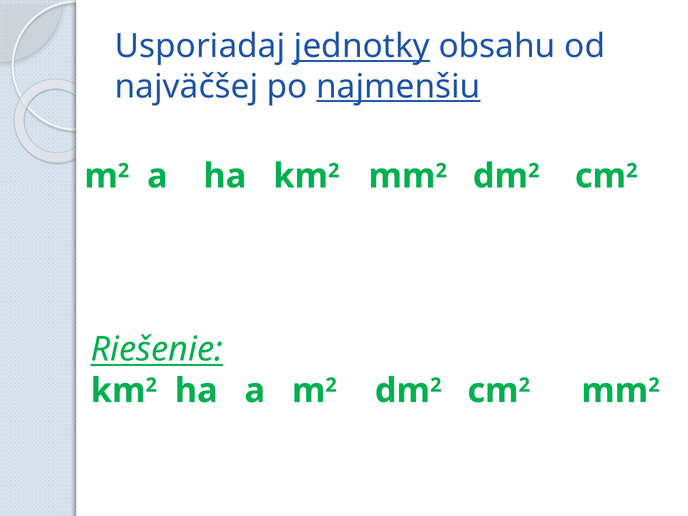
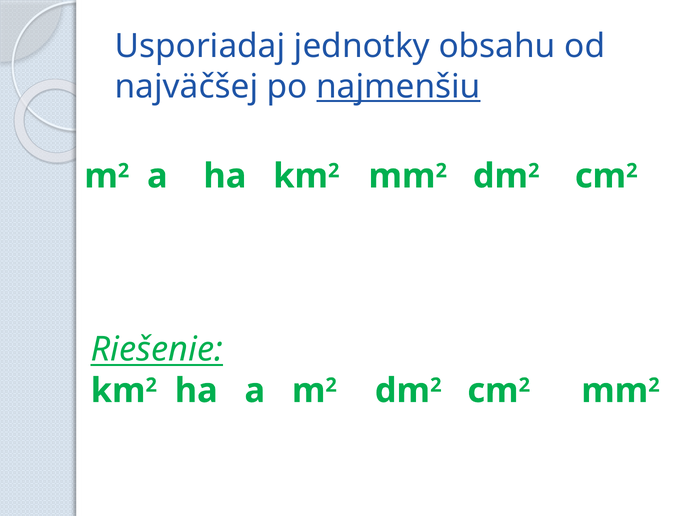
jednotky underline: present -> none (362, 46)
